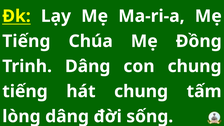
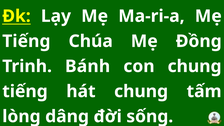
Trinh Dâng: Dâng -> Bánh (88, 66)
